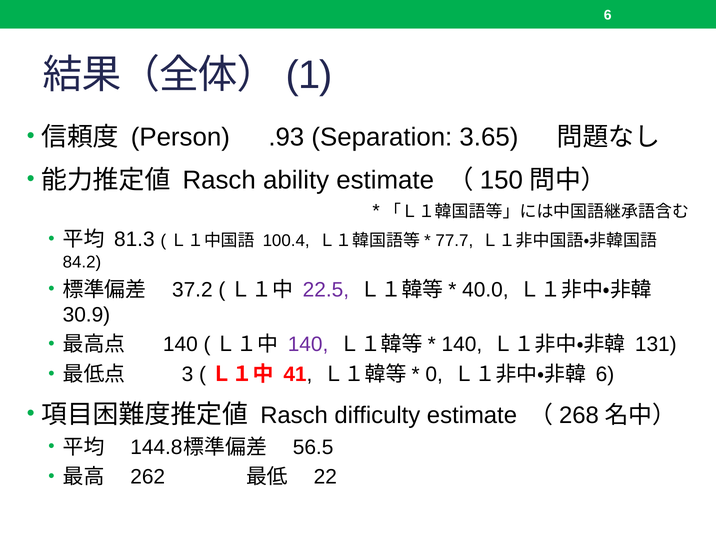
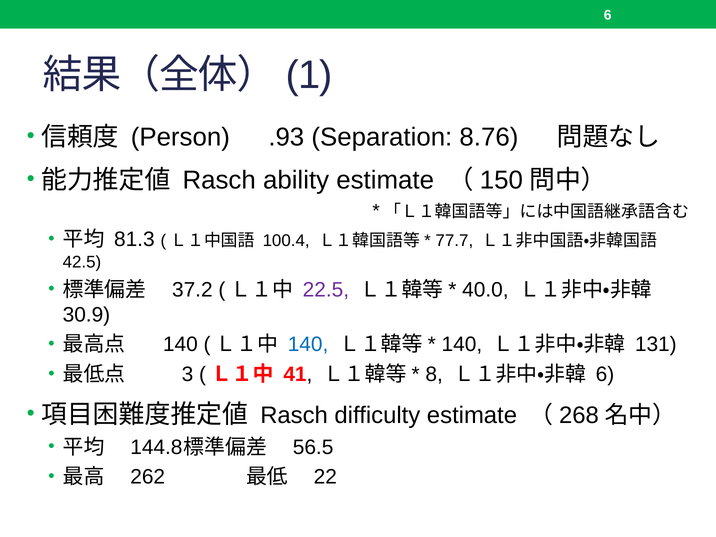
3.65: 3.65 -> 8.76 (489, 137)
84.2: 84.2 -> 42.5 (82, 262)
140 colour: purple -> blue (308, 345)
0: 0 -> 8 (434, 374)
